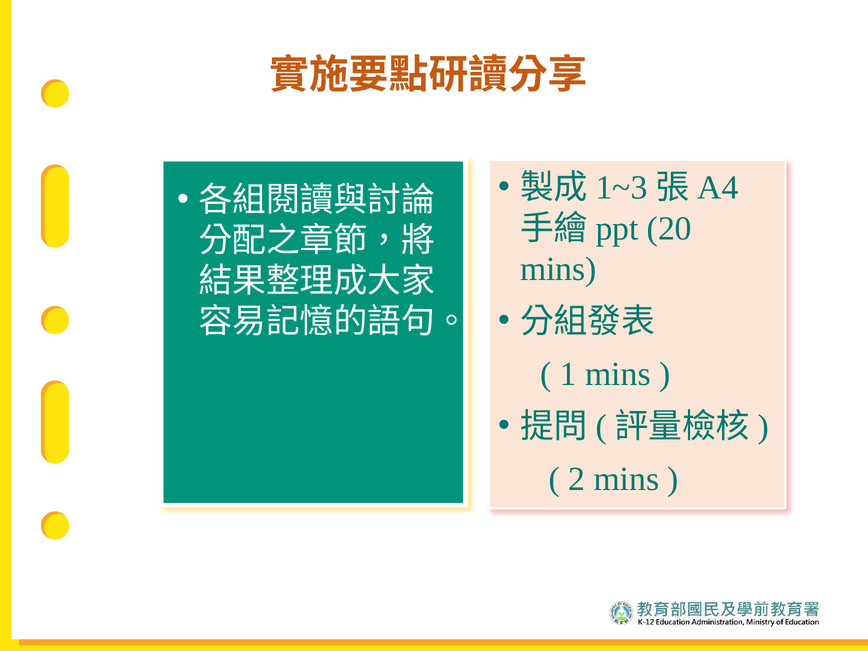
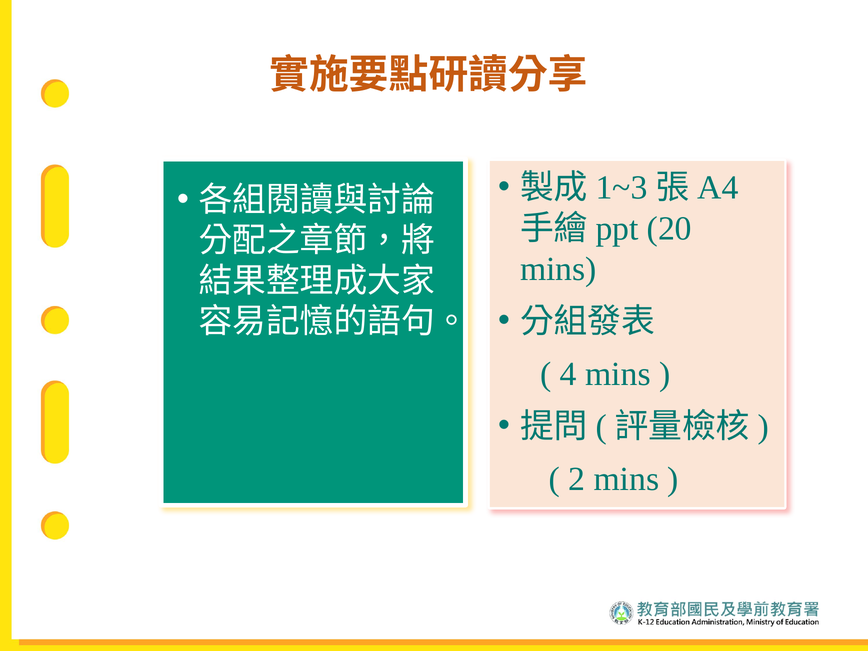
1: 1 -> 4 (568, 374)
